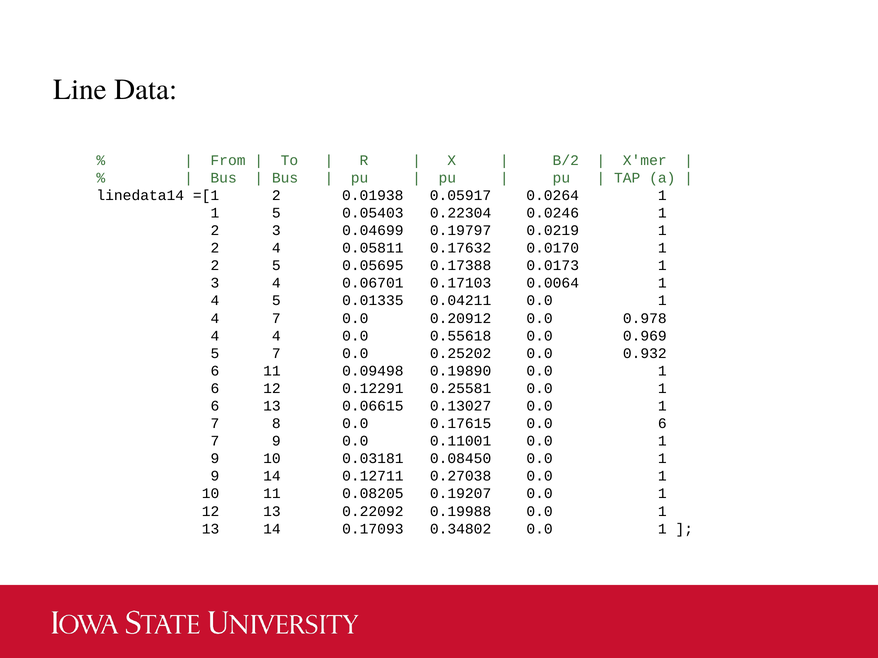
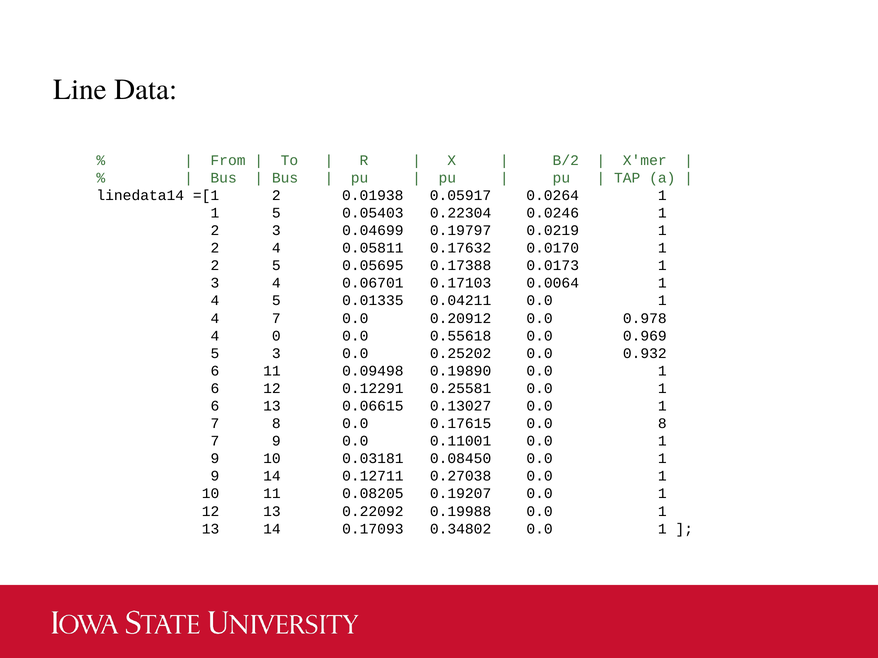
4 4: 4 -> 0 (276, 336)
5 7: 7 -> 3 (276, 354)
0.0 6: 6 -> 8 (662, 424)
